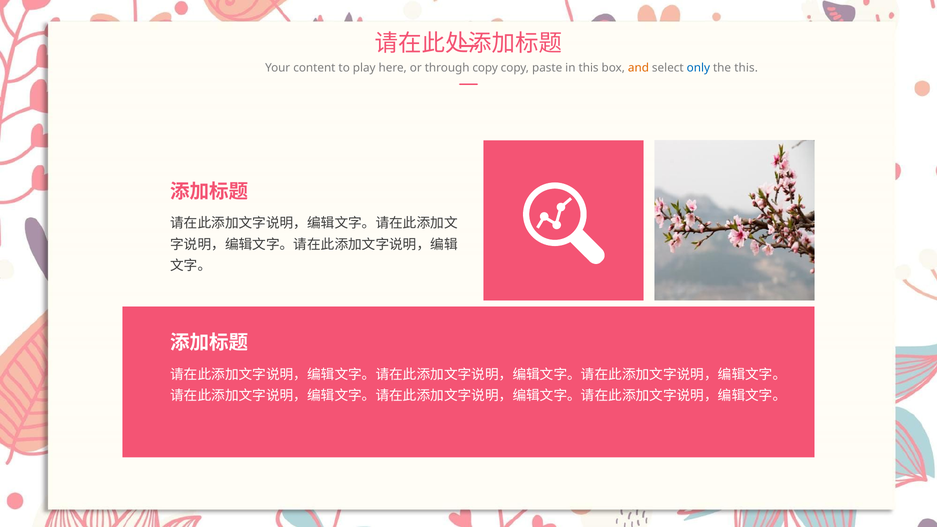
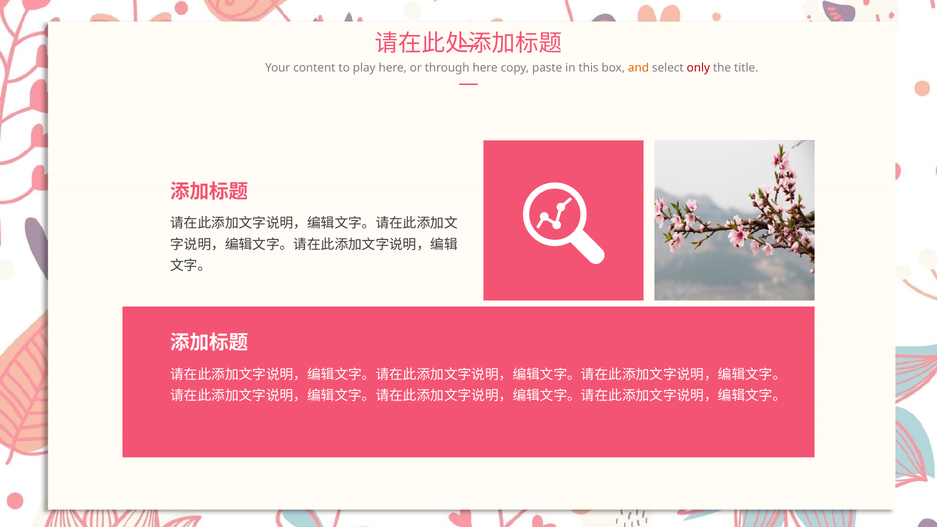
through copy: copy -> here (485, 68)
only colour: blue -> red (698, 68)
the this: this -> title (746, 68)
